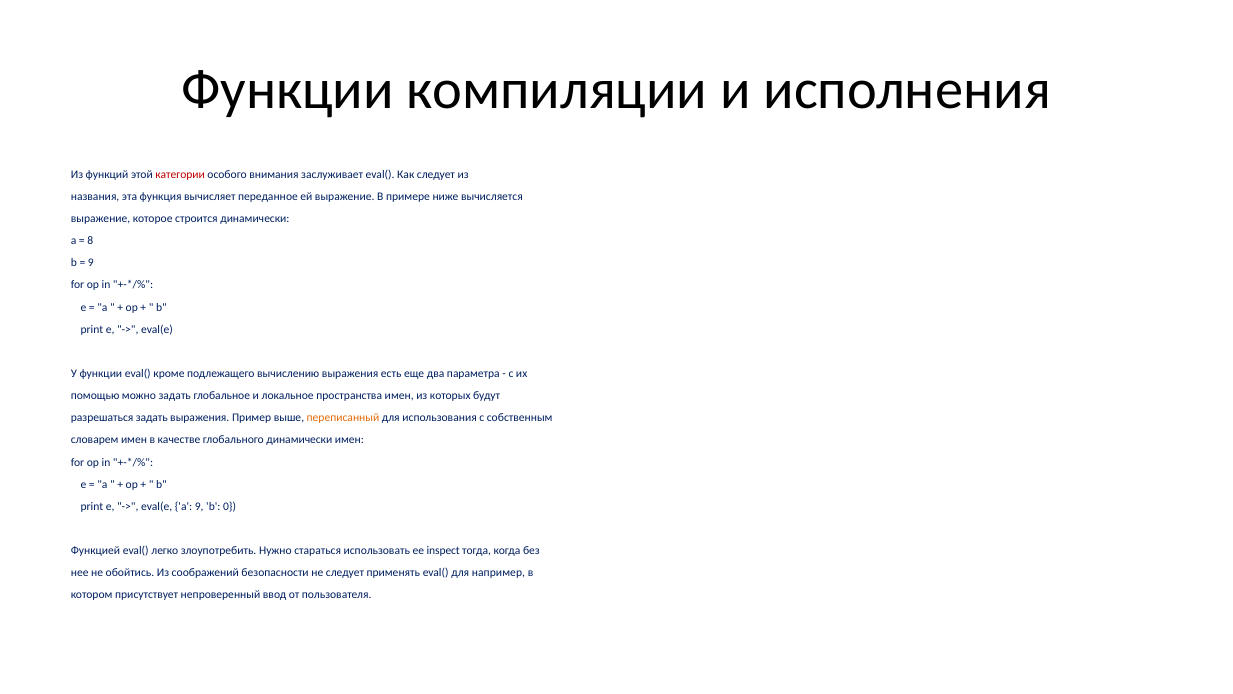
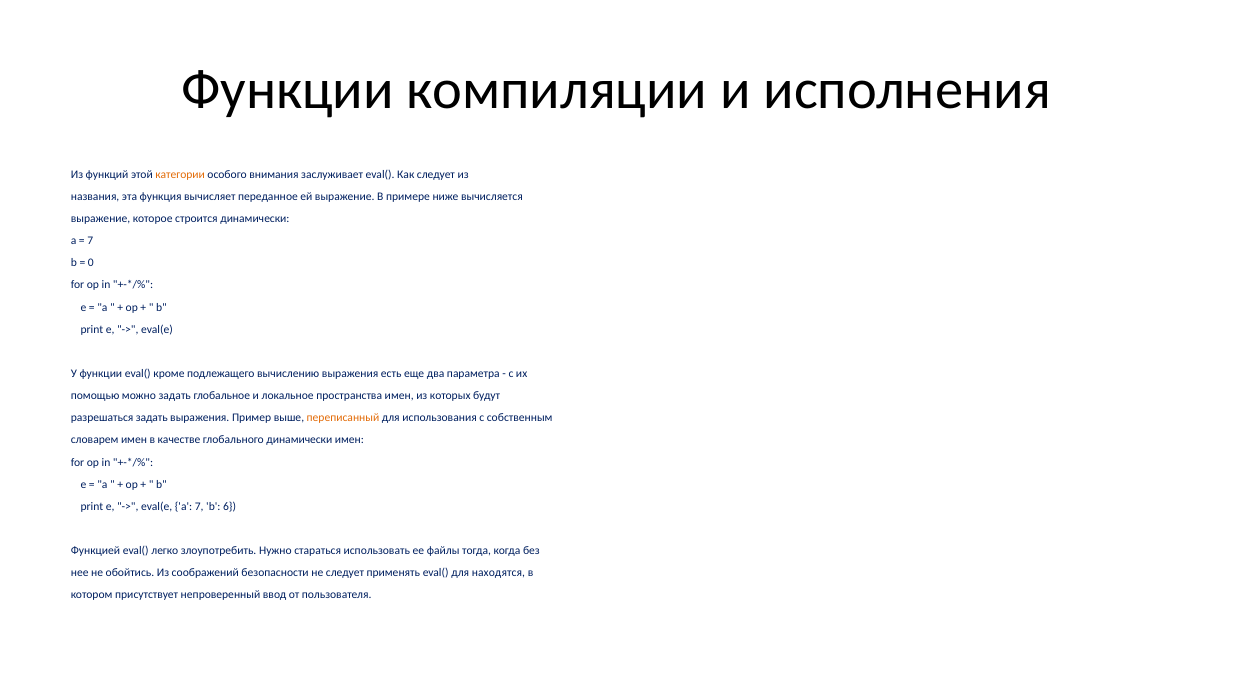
категории colour: red -> orange (180, 174)
8: 8 -> 7 (90, 241)
9: 9 -> 0 (91, 263)
a 9: 9 -> 7 (199, 506)
0: 0 -> 6 (230, 506)
inspect: inspect -> файлы (443, 551)
например: например -> находятся (498, 573)
